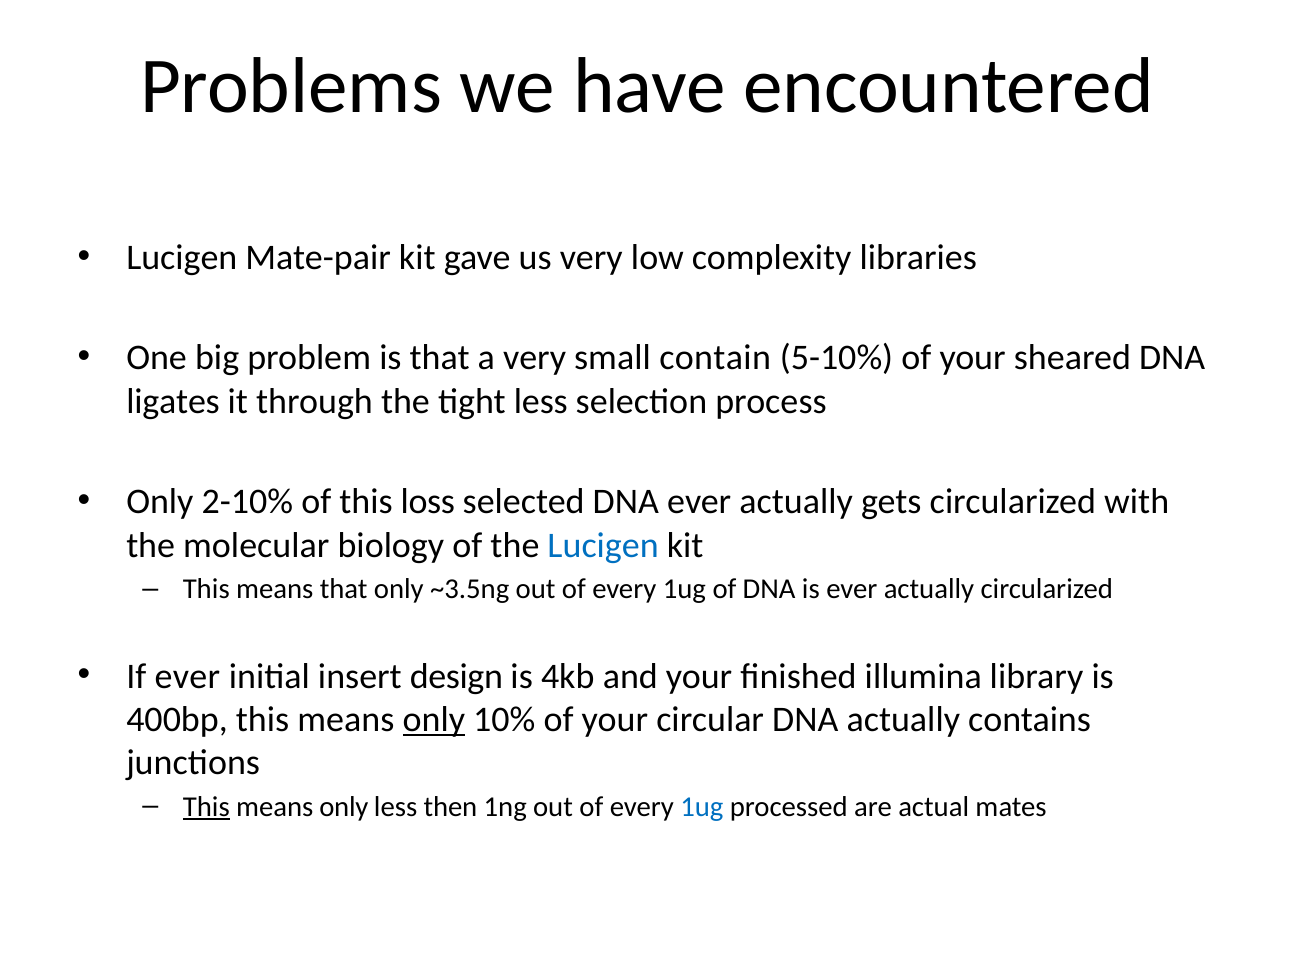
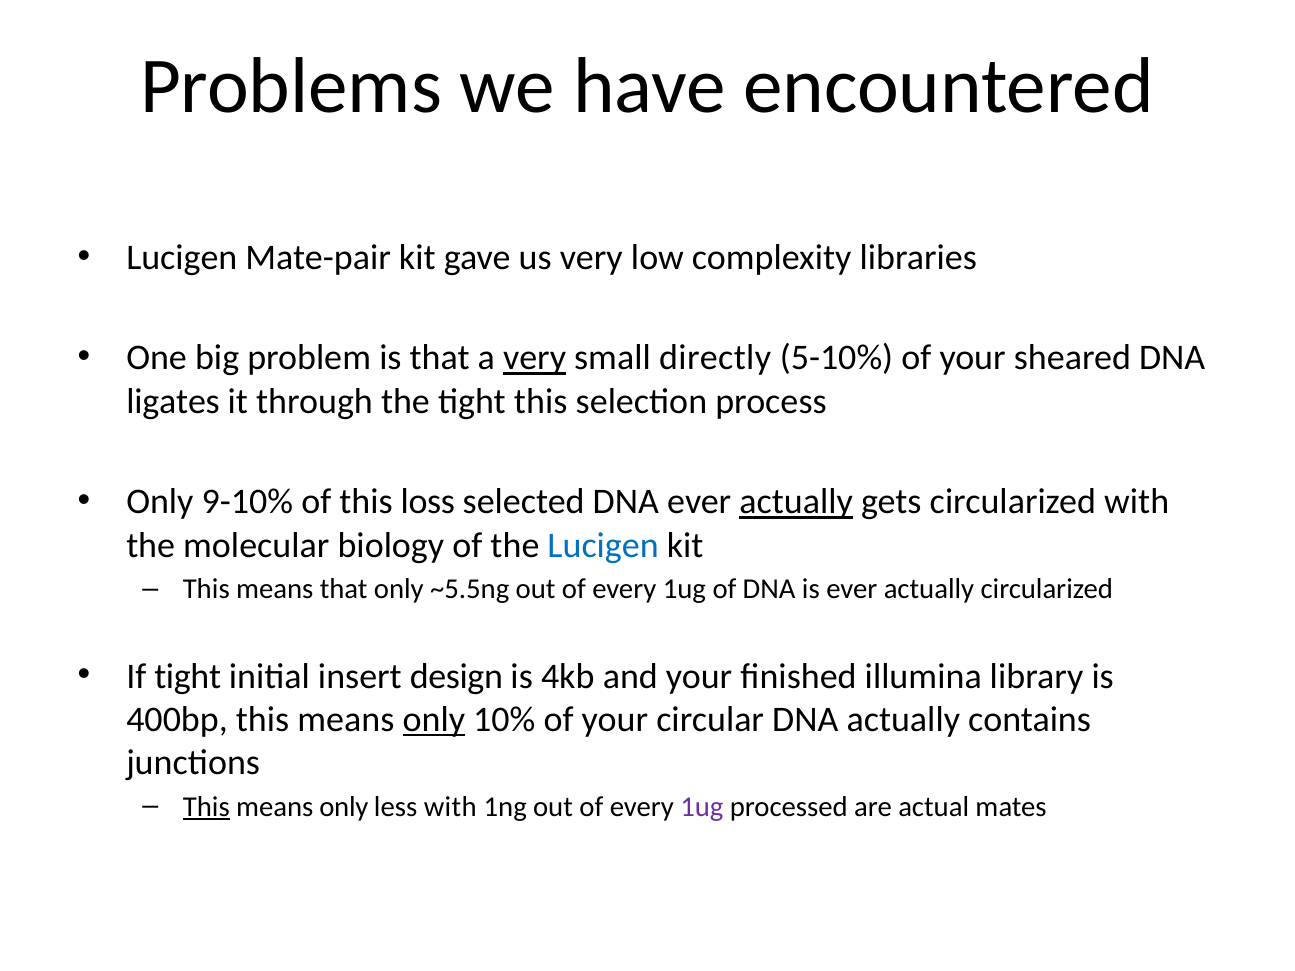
very underline: none -> present (535, 358)
contain: contain -> directly (715, 358)
tight less: less -> this (541, 401)
2-10%: 2-10% -> 9-10% (247, 502)
actually underline: none -> present (796, 502)
~3.5ng: ~3.5ng -> ~5.5ng (470, 589)
If ever: ever -> tight (188, 676)
less then: then -> with (450, 807)
1ug colour: blue -> purple (702, 807)
